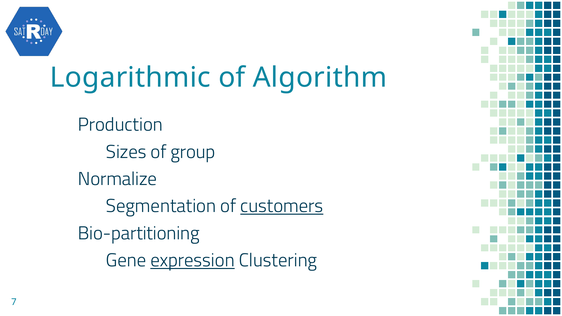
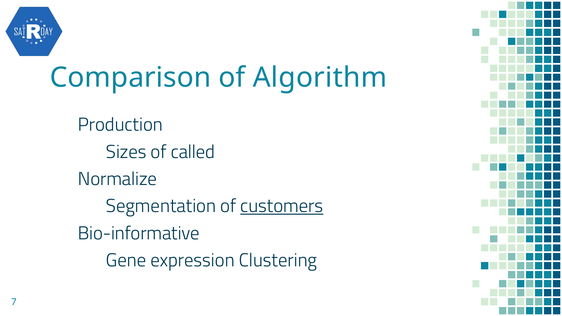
Logarithmic: Logarithmic -> Comparison (130, 78)
group: group -> called (193, 152)
Bio-partitioning: Bio-partitioning -> Bio-informative (139, 233)
expression underline: present -> none (193, 261)
